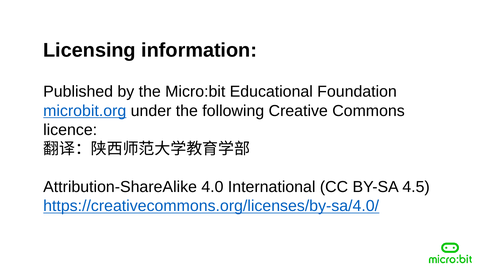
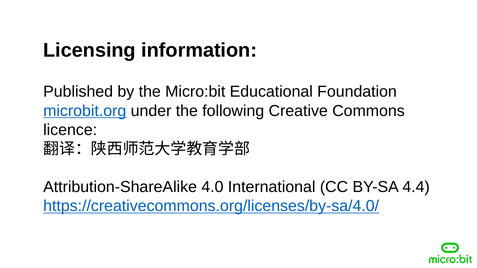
4.5: 4.5 -> 4.4 (416, 187)
